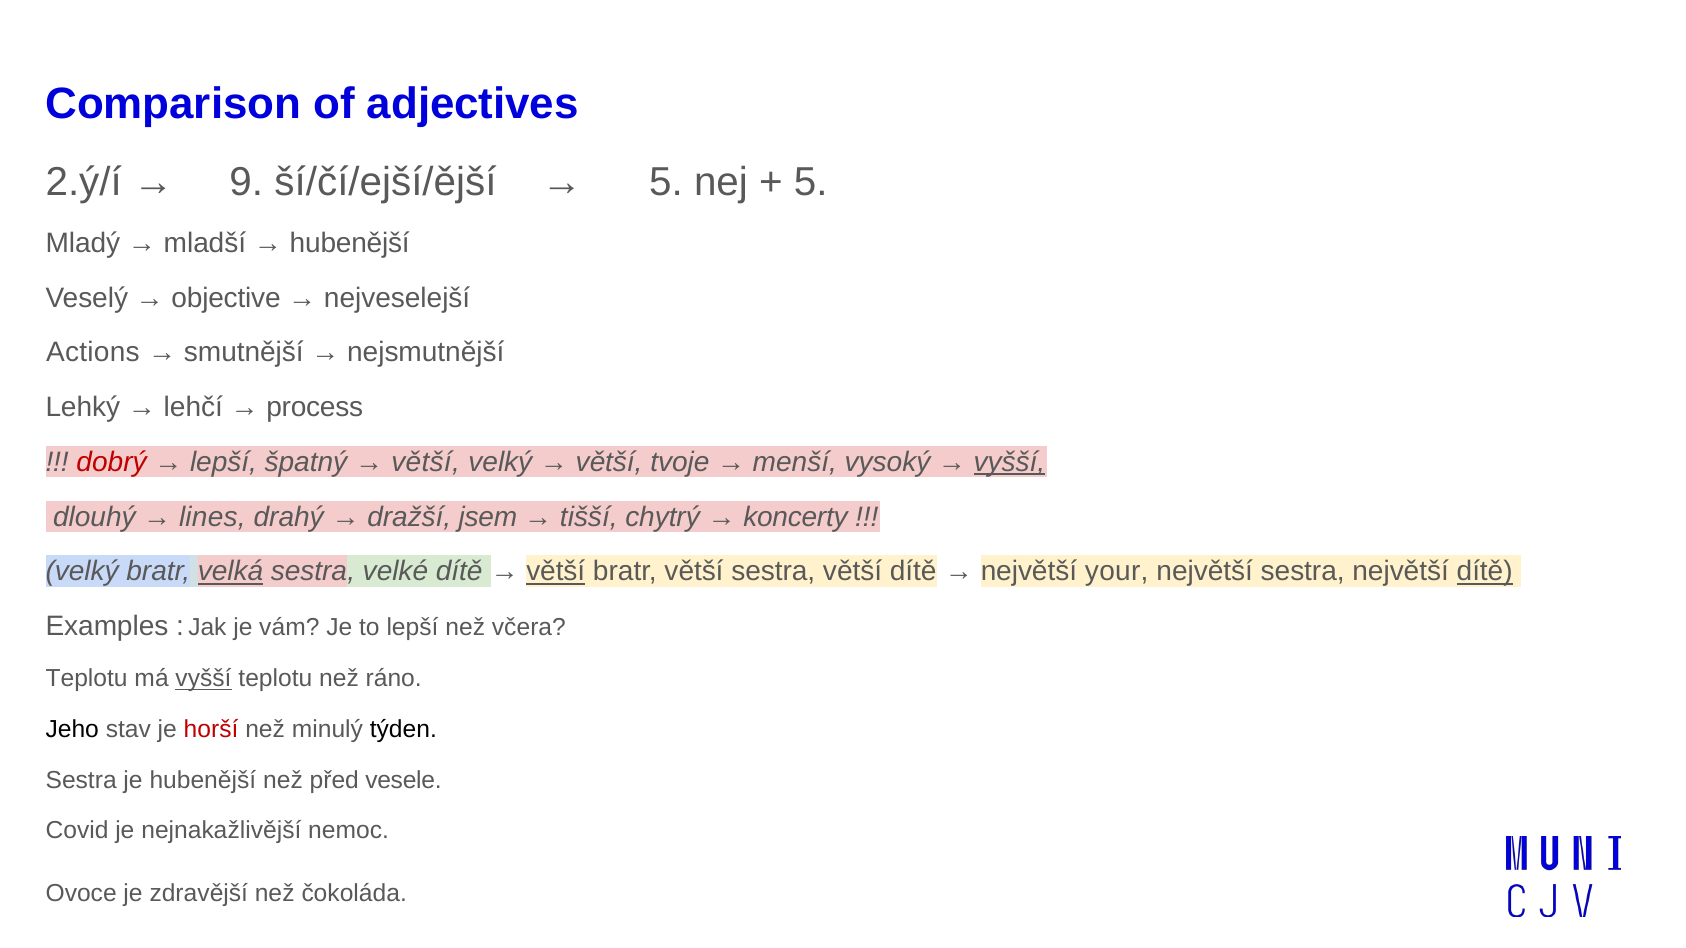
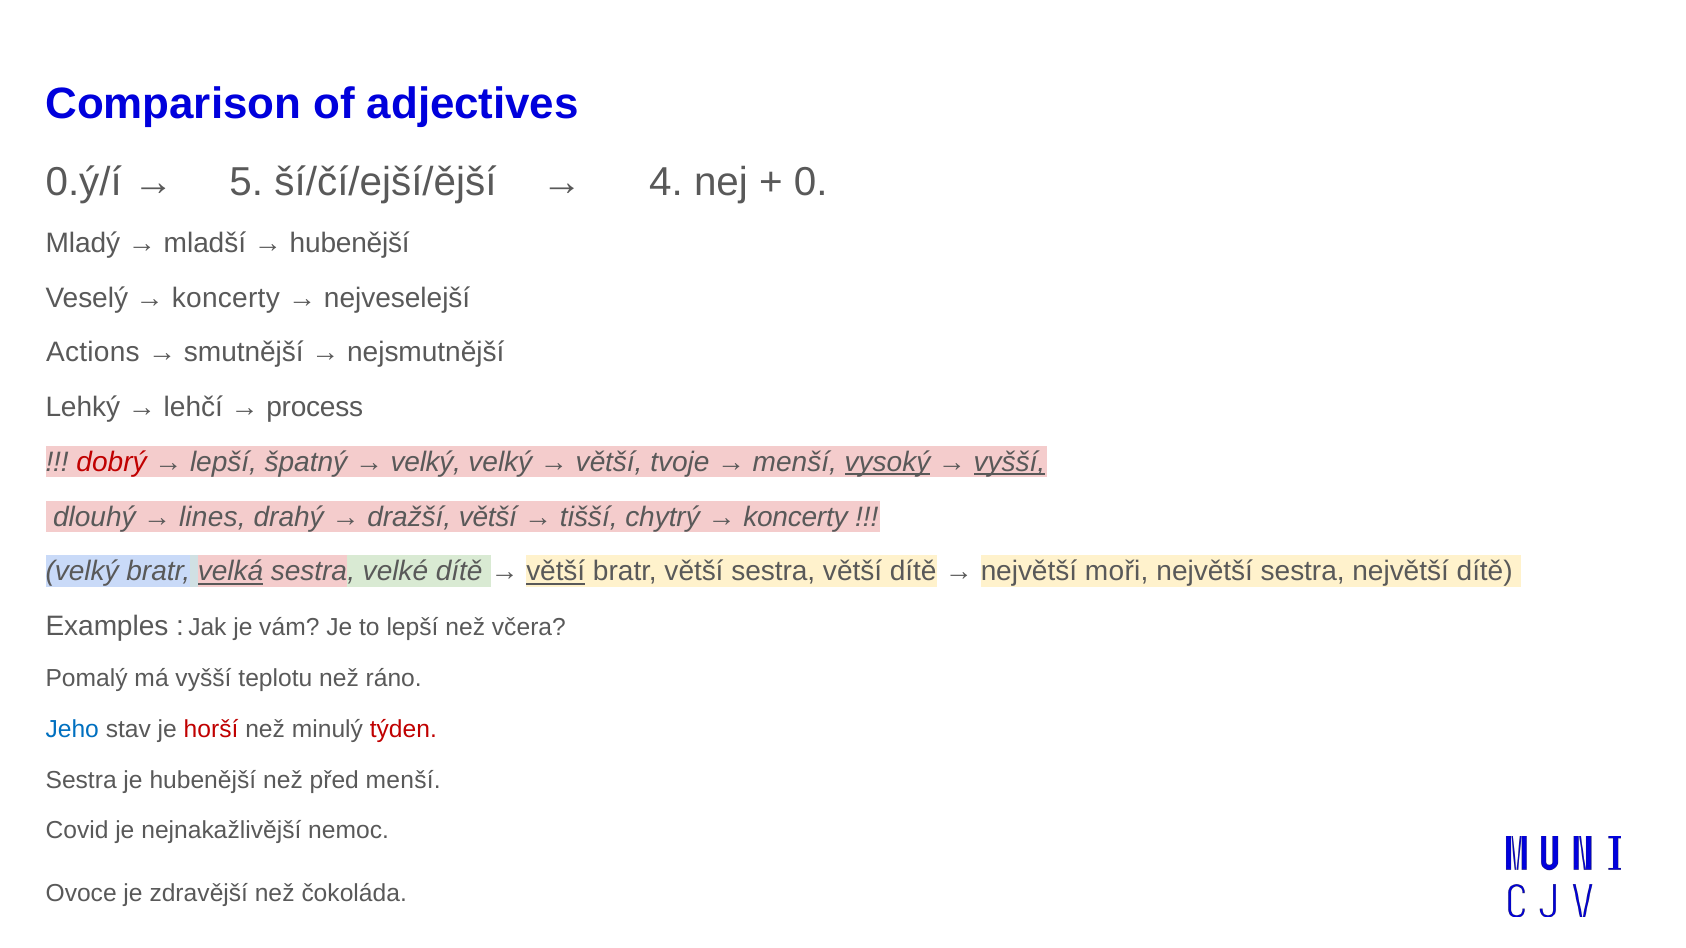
2.ý/í: 2.ý/í -> 0.ý/í (84, 182)
9: 9 -> 5 (246, 182)
5: 5 -> 4 (666, 182)
5: 5 -> 0 (811, 182)
objective: objective -> koncerty (226, 298)
větší: větší -> velký (426, 462)
vysoký underline: none -> present (887, 462)
dražší jsem: jsem -> větší (488, 517)
your: your -> moři (1117, 572)
dítě underline: present -> none (1485, 572)
Teplotu: Teplotu -> Pomalý (87, 679)
vyšší underline: present -> none (203, 679)
Jeho colour: black -> blue (72, 730)
týden colour: black -> red (403, 730)
před vesele: vesele -> menší (403, 780)
